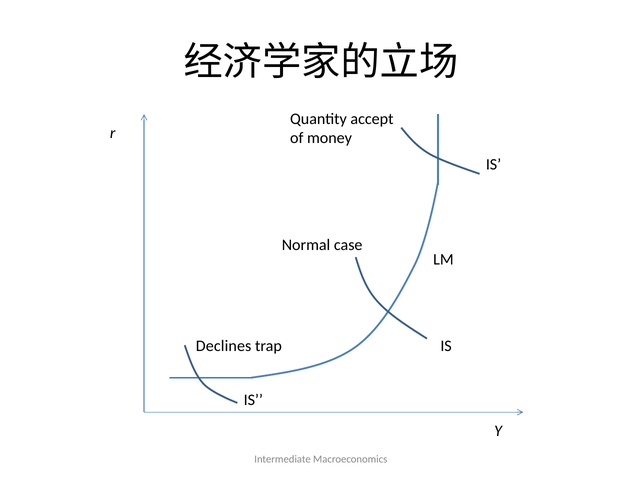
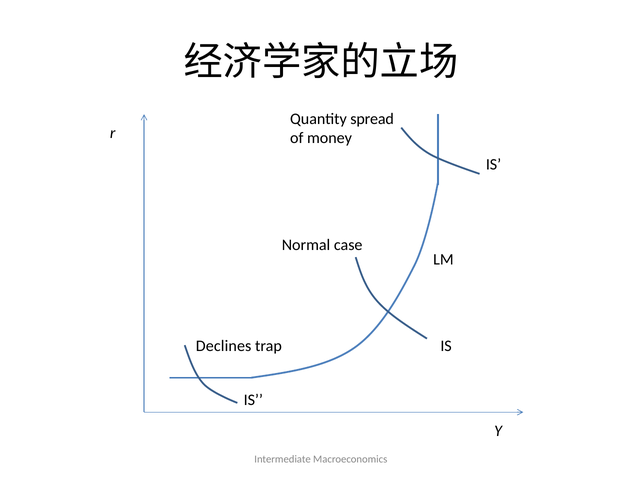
accept: accept -> spread (372, 119)
